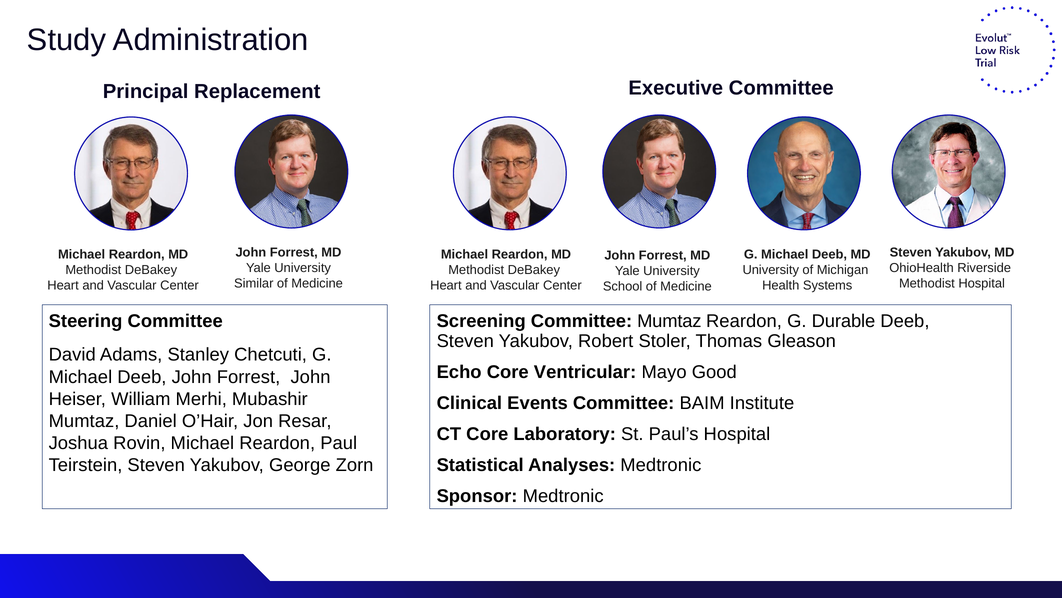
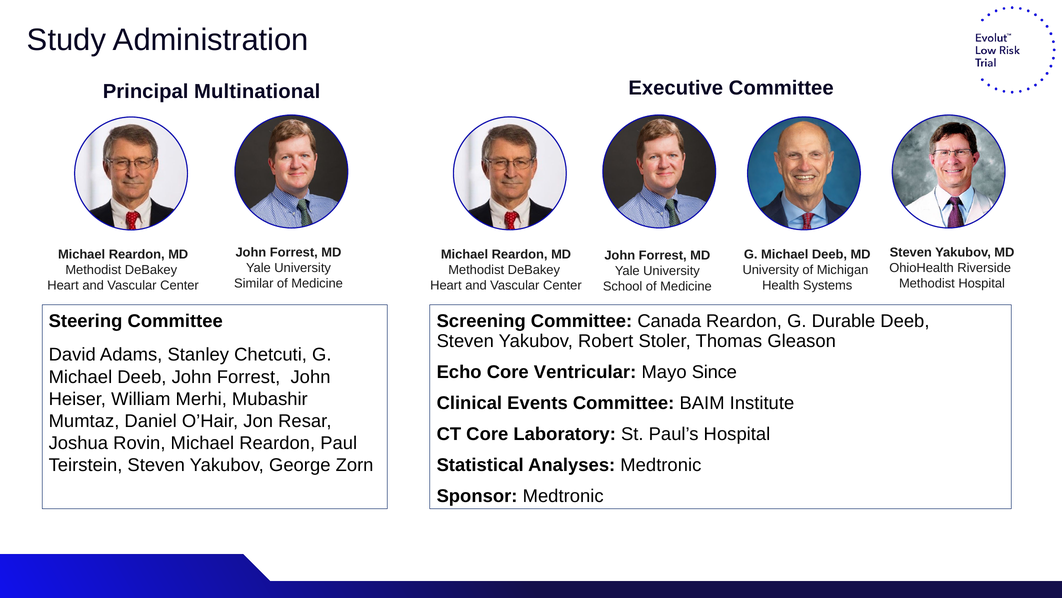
Replacement: Replacement -> Multinational (257, 91)
Committee Mumtaz: Mumtaz -> Canada (669, 321)
Good: Good -> Since (714, 372)
